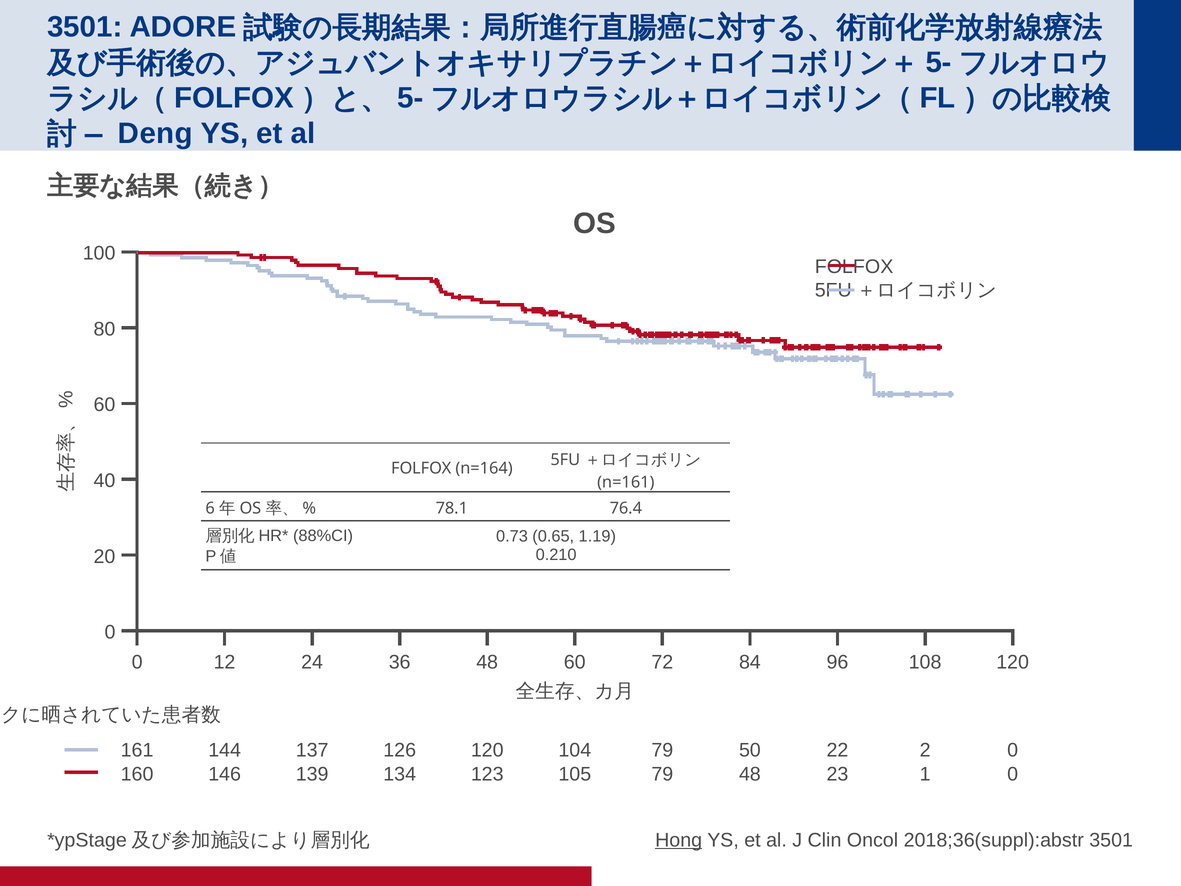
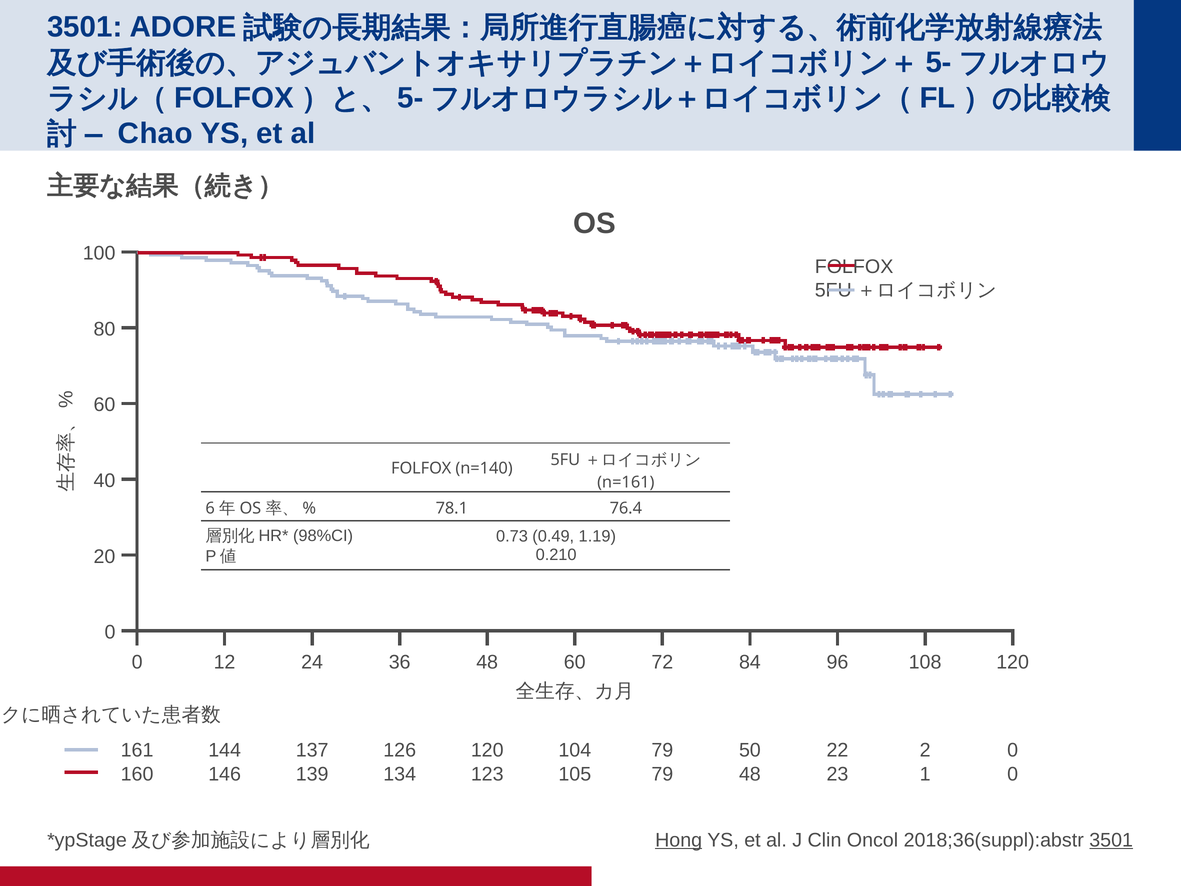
Deng: Deng -> Chao (155, 134)
n=164: n=164 -> n=140 (484, 468)
88%CI: 88%CI -> 98%CI (323, 536)
0.65: 0.65 -> 0.49 (553, 536)
3501 underline: none -> present (1111, 840)
